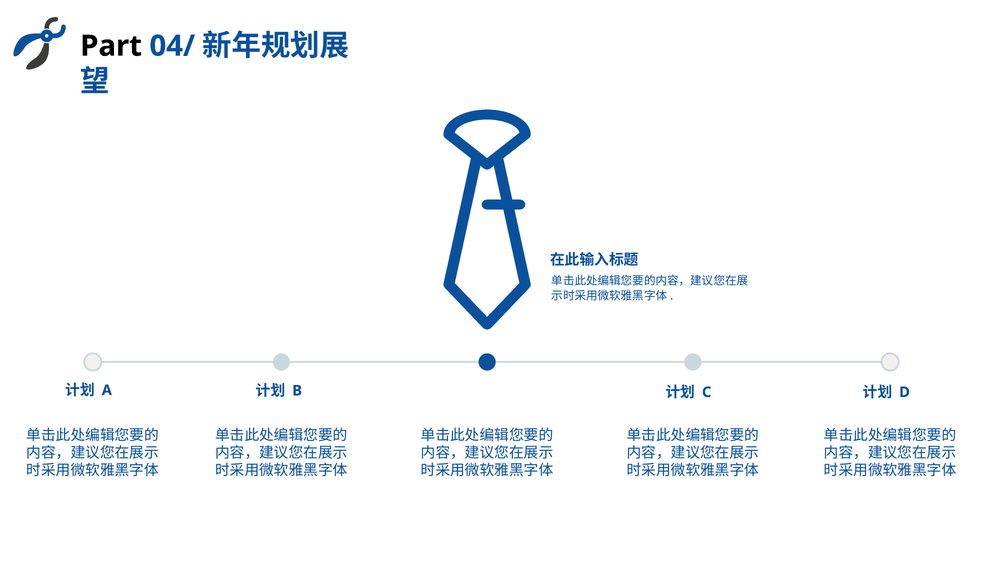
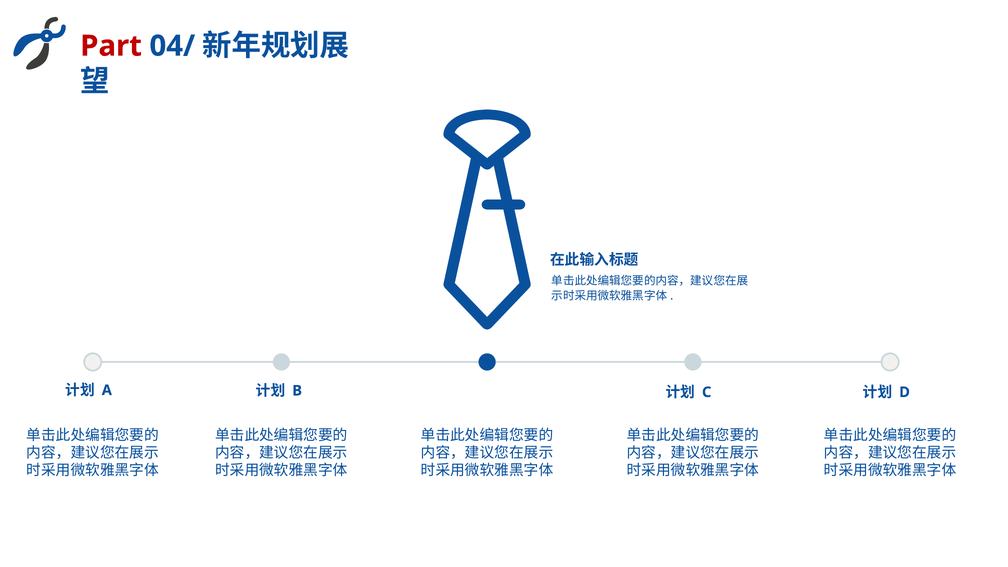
Part colour: black -> red (111, 46)
